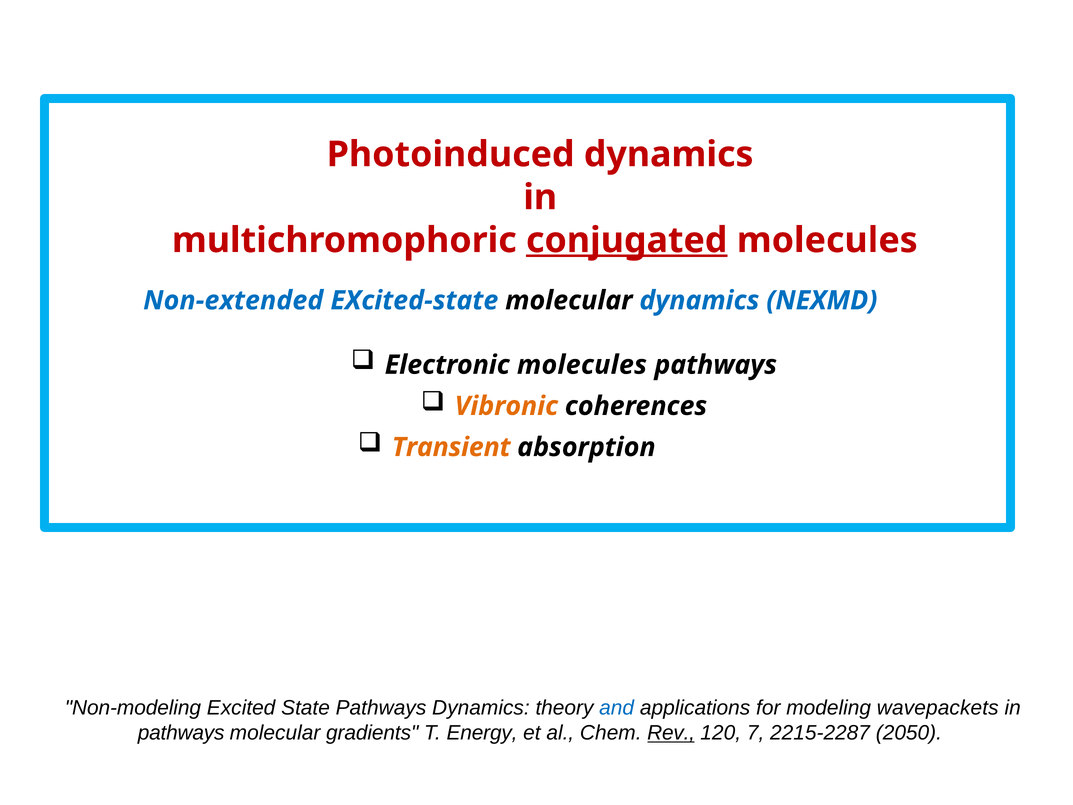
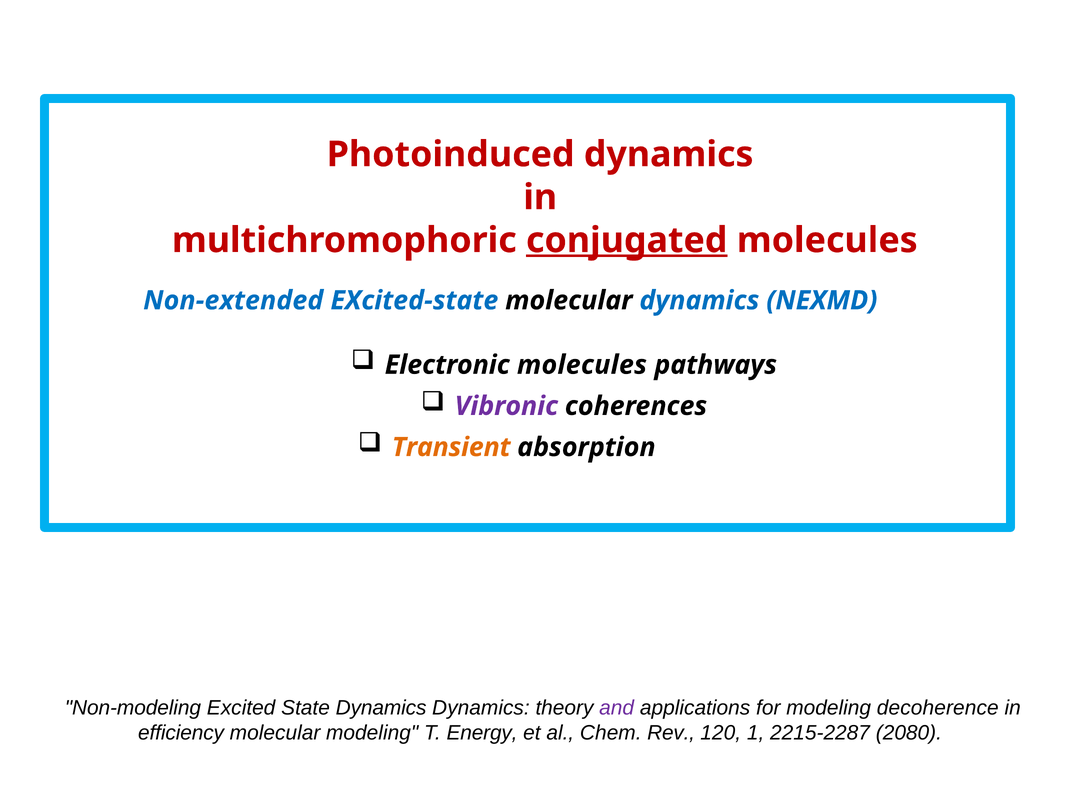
Vibronic colour: orange -> purple (506, 406)
State Pathways: Pathways -> Dynamics (381, 708)
and colour: blue -> purple (617, 708)
wavepackets: wavepackets -> decoherence (938, 708)
pathways: pathways -> efficiency (181, 733)
molecular gradients: gradients -> modeling (372, 733)
Rev underline: present -> none (671, 733)
7: 7 -> 1 (756, 733)
2050: 2050 -> 2080 (909, 733)
